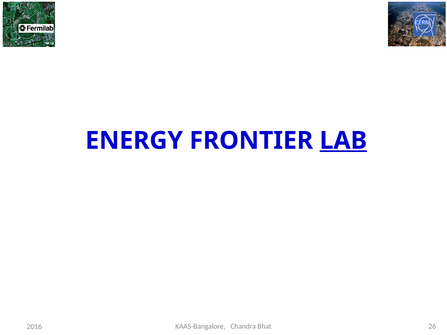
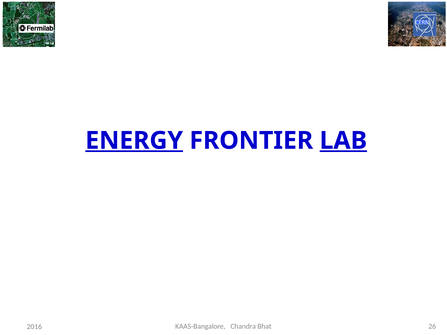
ENERGY underline: none -> present (134, 141)
